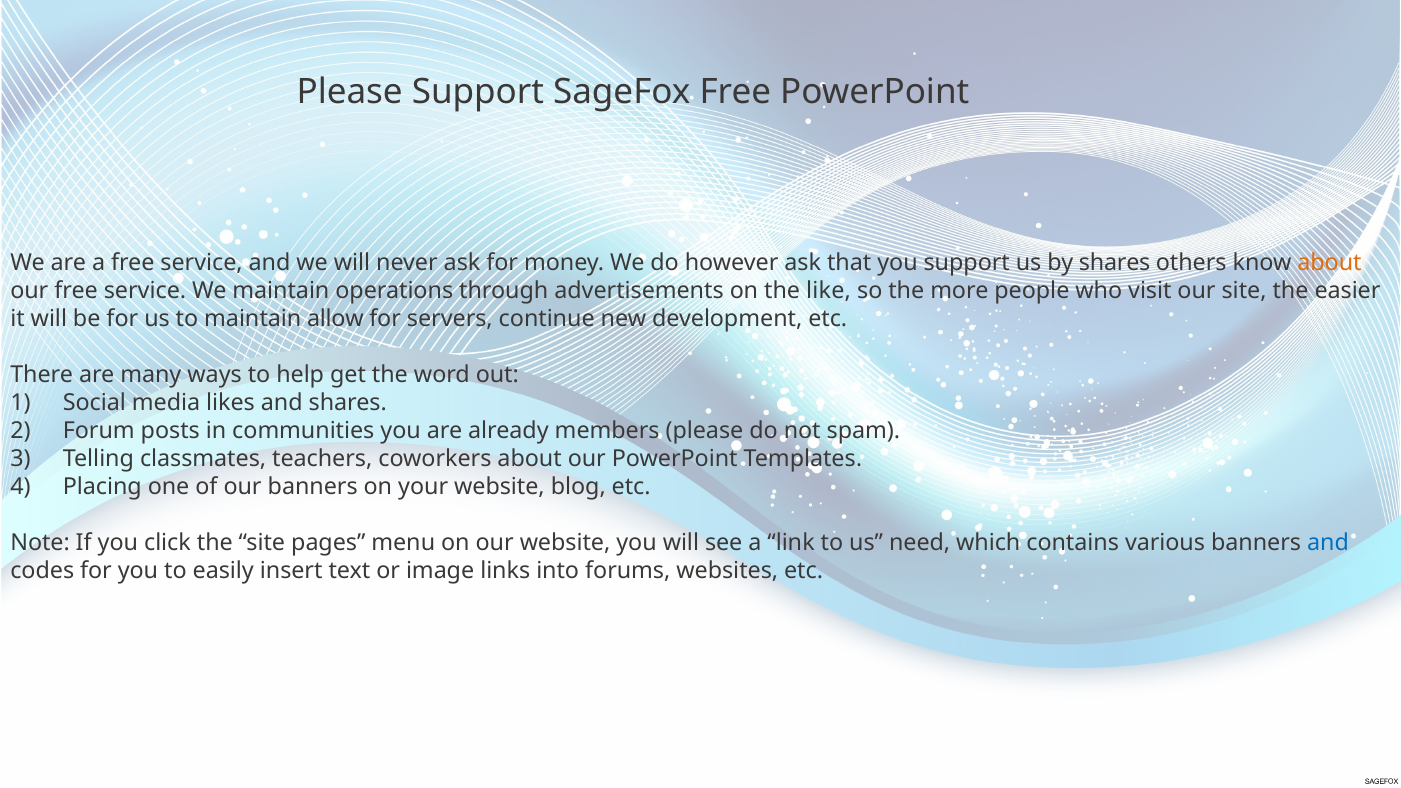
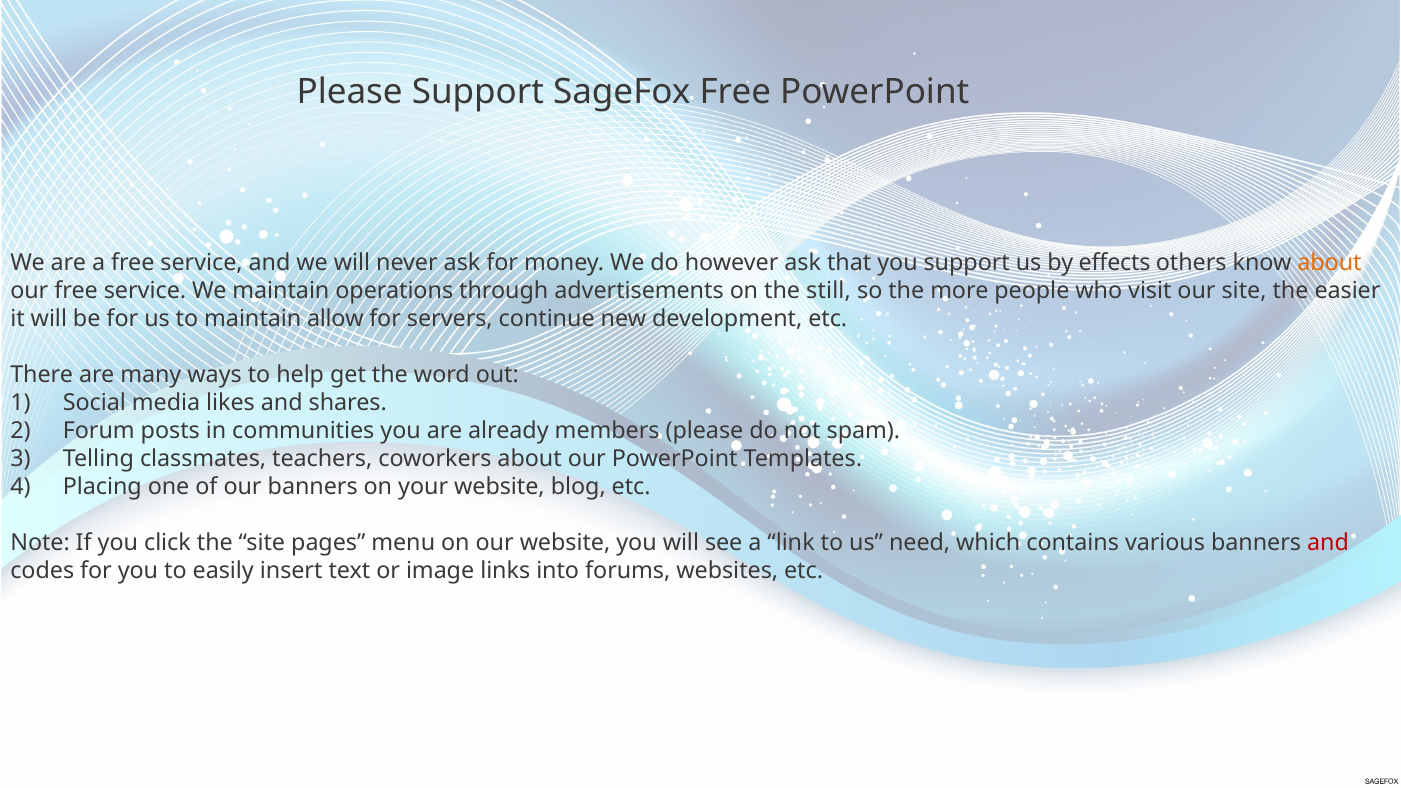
by shares: shares -> effects (1115, 263)
like: like -> still (829, 291)
and colour: blue -> red (1328, 543)
